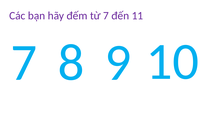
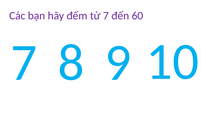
11: 11 -> 60 (137, 16)
